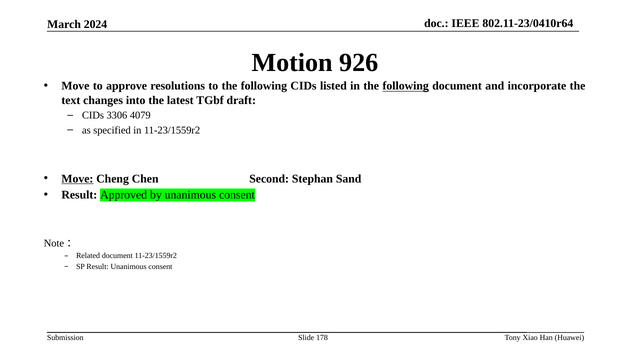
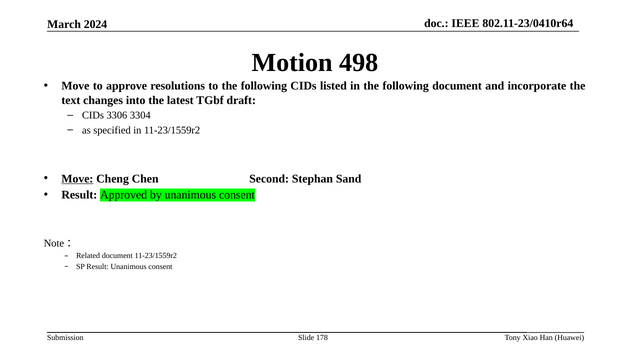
926: 926 -> 498 (359, 63)
following underline: present -> none (406, 86)
4079: 4079 -> 3304 (140, 116)
